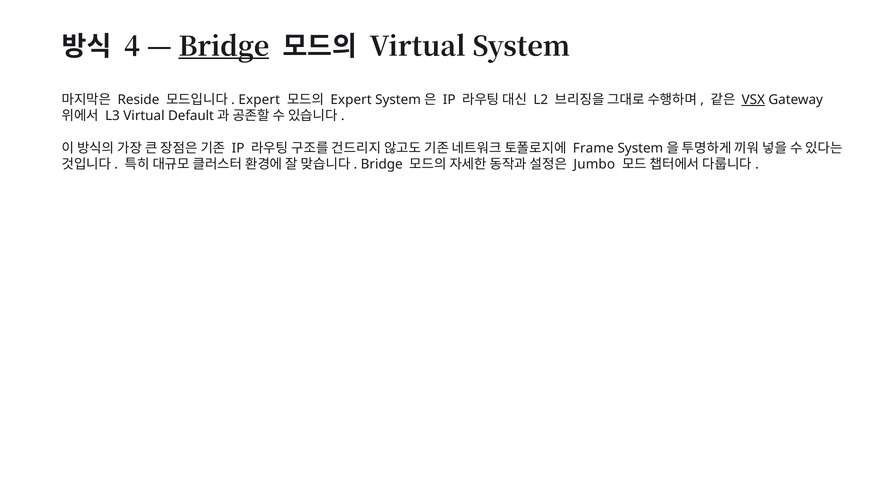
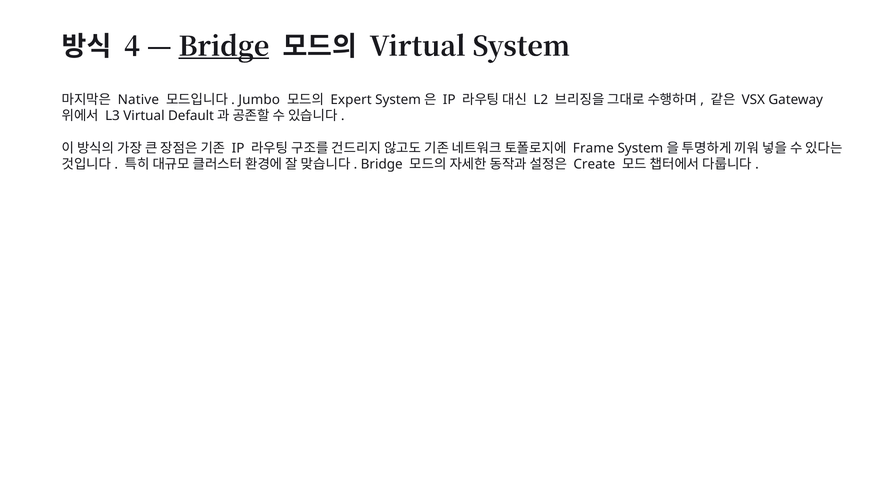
Reside: Reside -> Native (138, 100)
Expert: Expert -> Jumbo (259, 100)
VSX underline: present -> none (753, 100)
Jumbo: Jumbo -> Create (594, 164)
